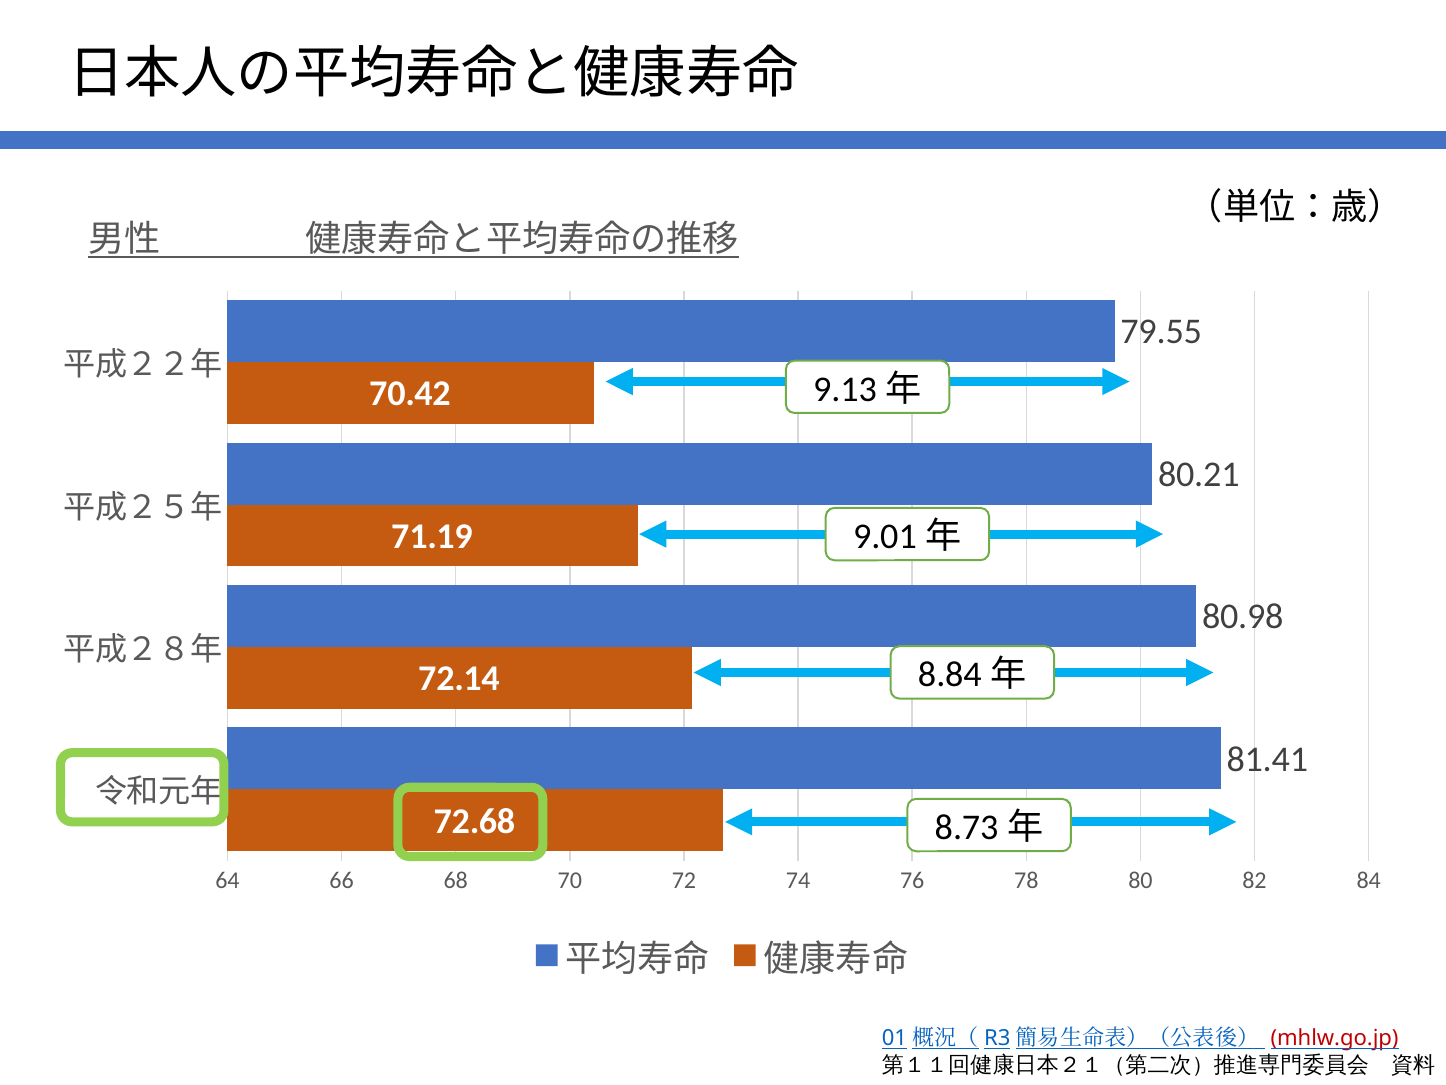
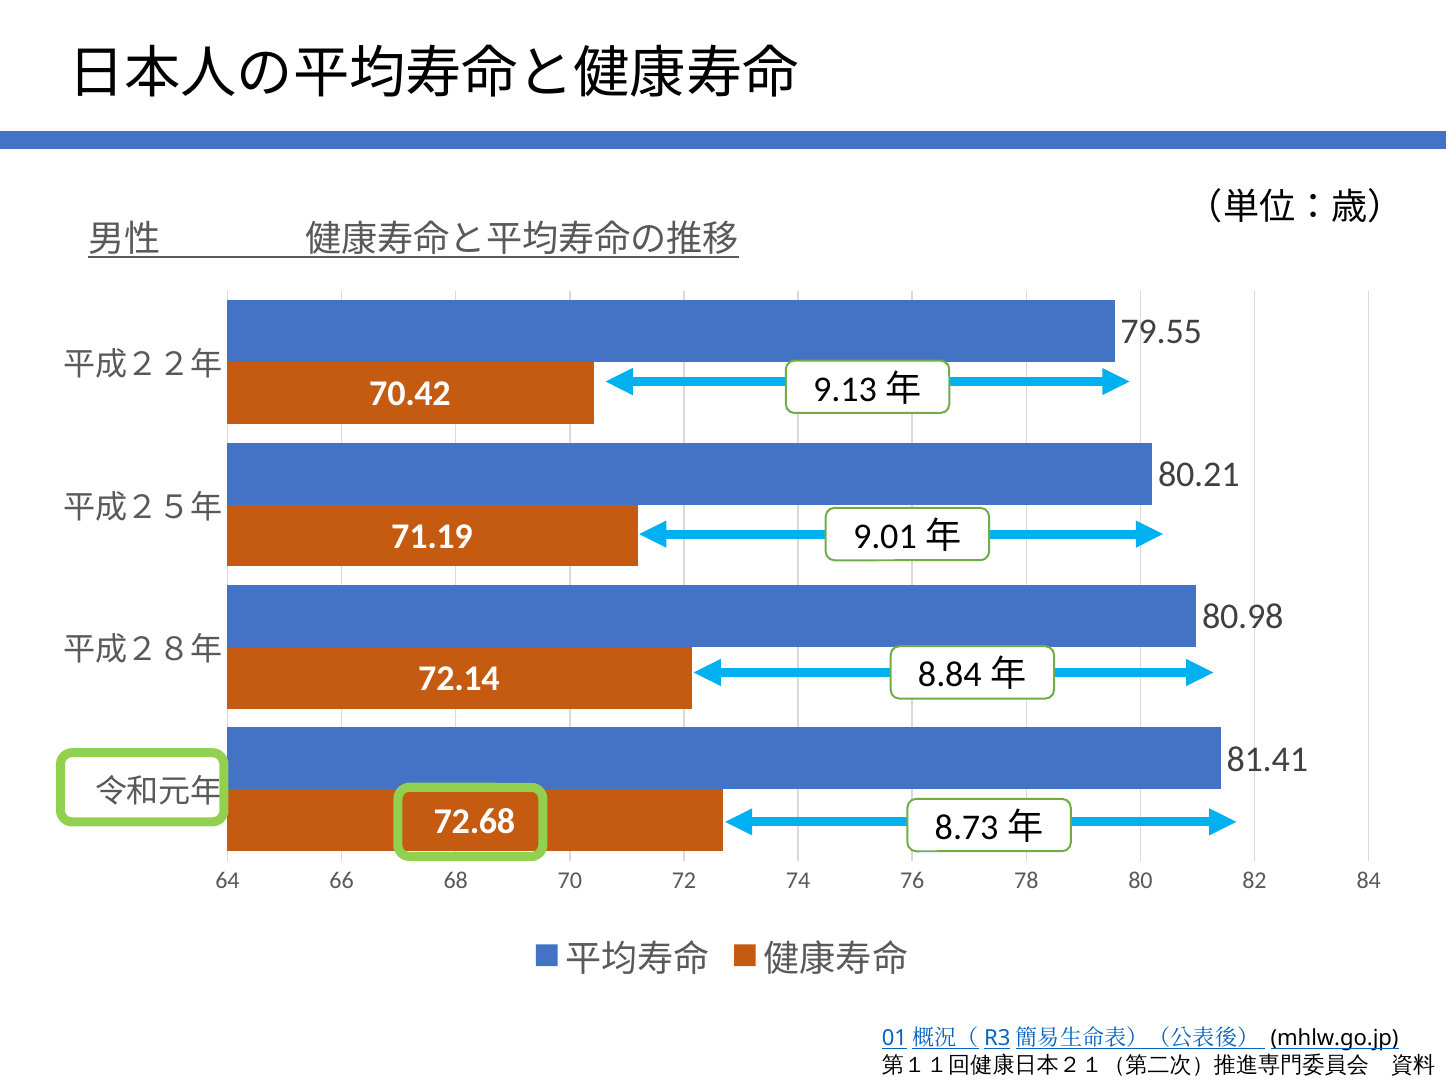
mhlw.go.jp colour: red -> black (1335, 1038)
